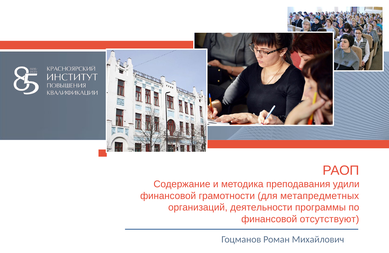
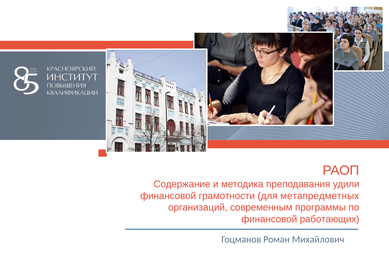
деятельности: деятельности -> современным (261, 207)
отсутствуют: отсутствуют -> работающих (330, 219)
